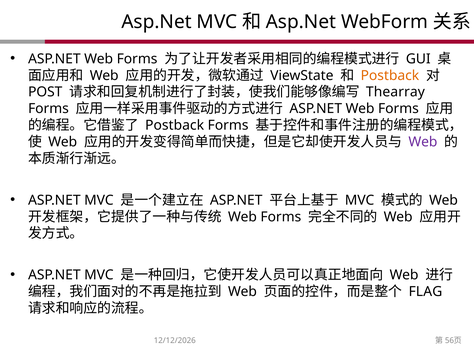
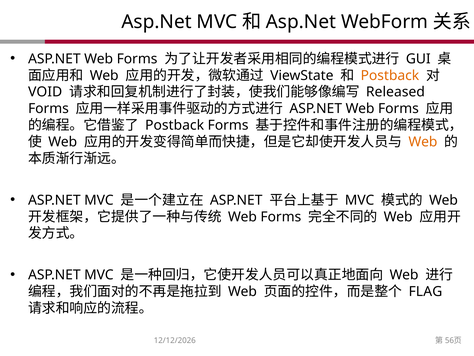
POST: POST -> VOID (45, 92)
Thearray: Thearray -> Released (395, 92)
Web colour: purple -> orange (423, 142)
